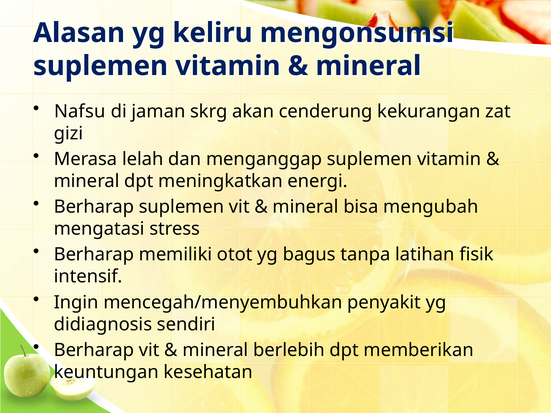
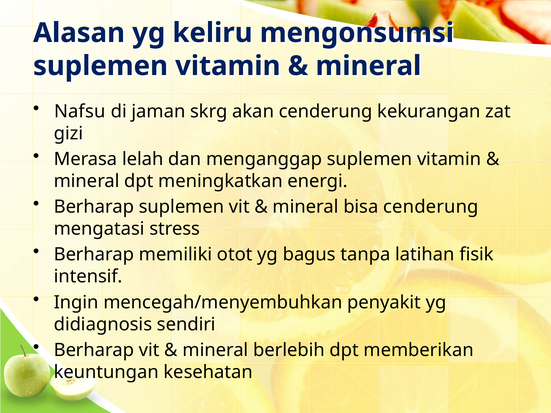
bisa mengubah: mengubah -> cenderung (431, 207)
